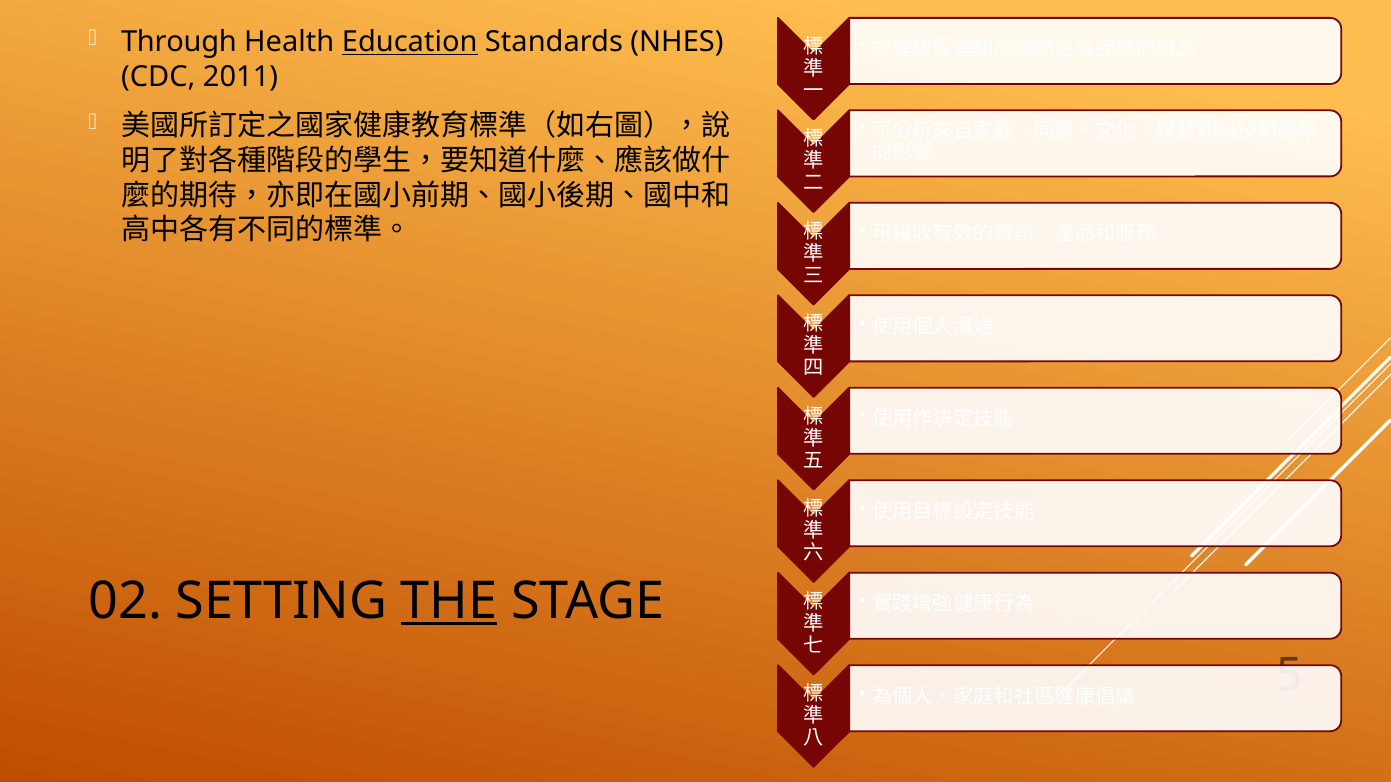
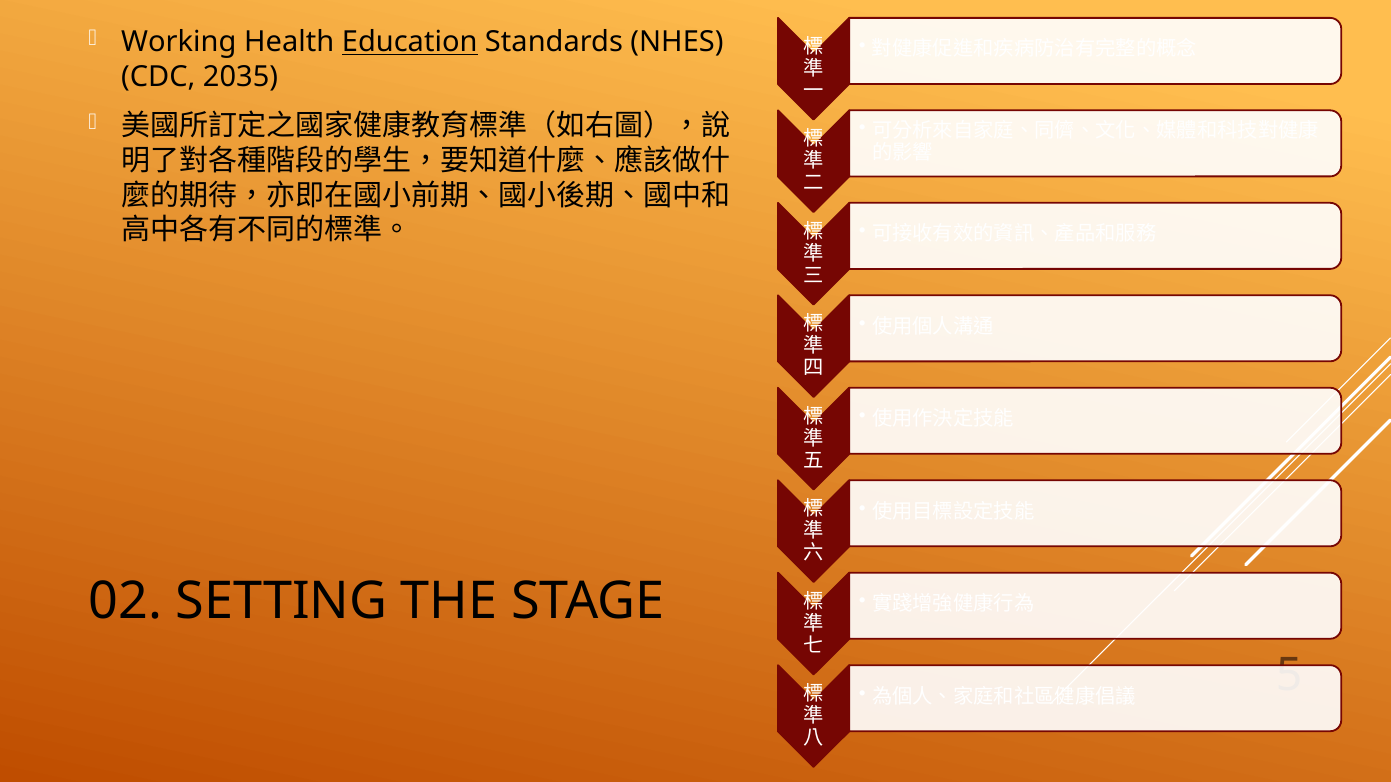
Through: Through -> Working (179, 42)
2011: 2011 -> 2035 (241, 77)
THE underline: present -> none (449, 602)
